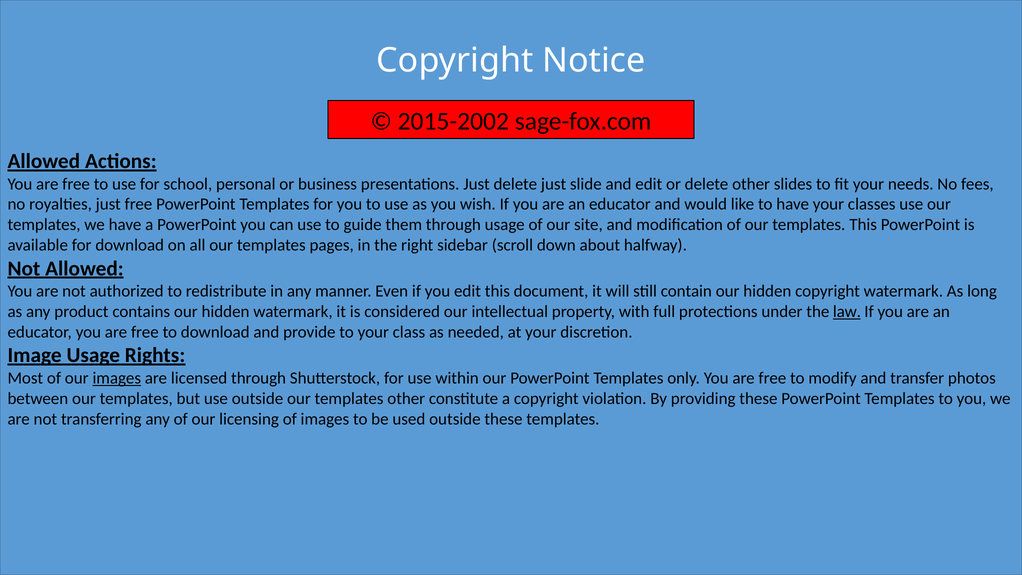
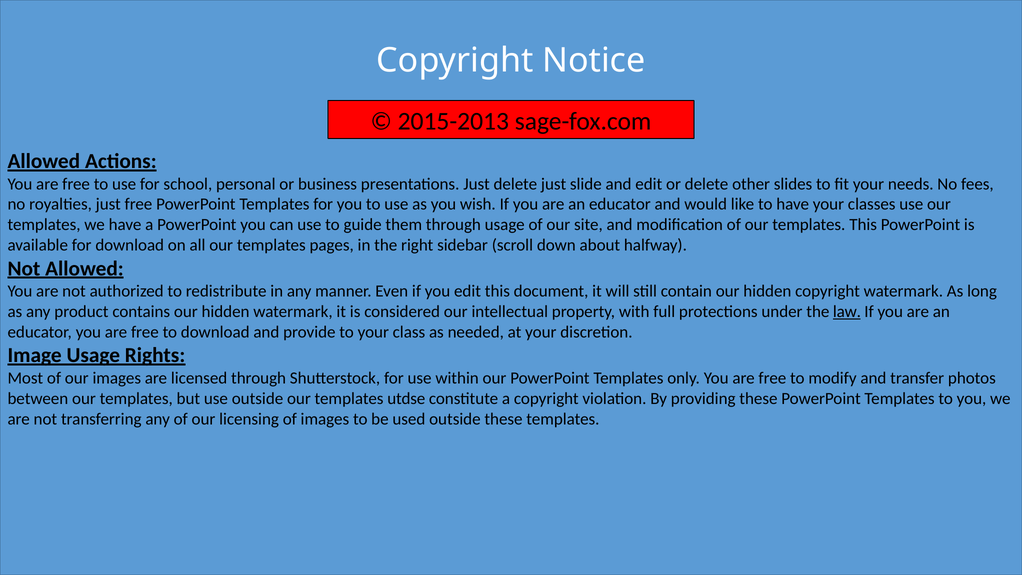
2015-2002: 2015-2002 -> 2015-2013 (453, 121)
images underline: present -> none (117, 378)
templates other: other -> utdse (406, 398)
